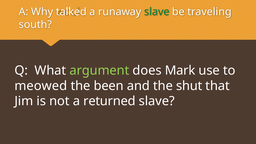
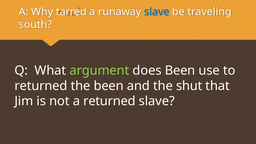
talked: talked -> tarred (71, 12)
slave colour: green -> blue (157, 12)
does Mark: Mark -> Been (180, 70)
meowed: meowed -> returned (41, 86)
